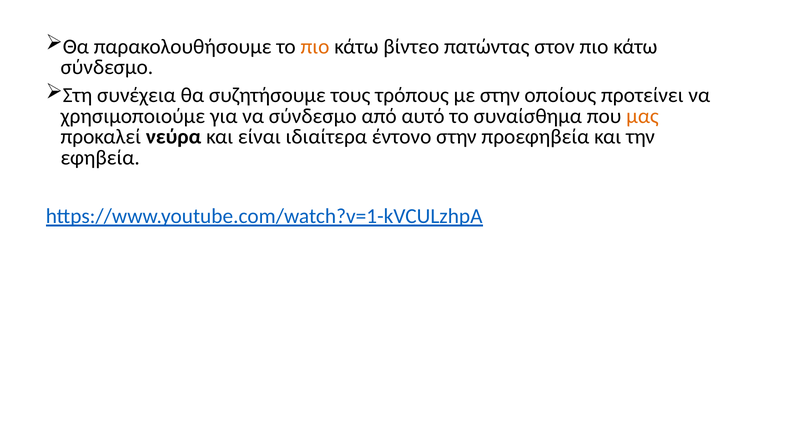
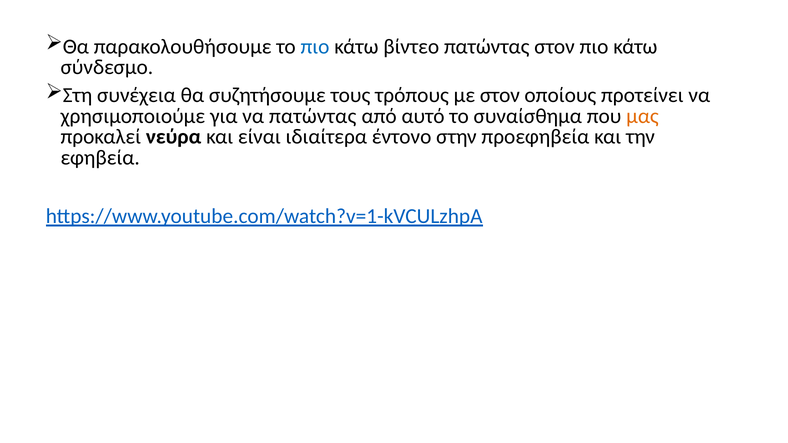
πιο colour: orange -> blue (315, 47)
με στην: στην -> στον (500, 95)
να σύνδεσμο: σύνδεσμο -> πατώντας (313, 116)
